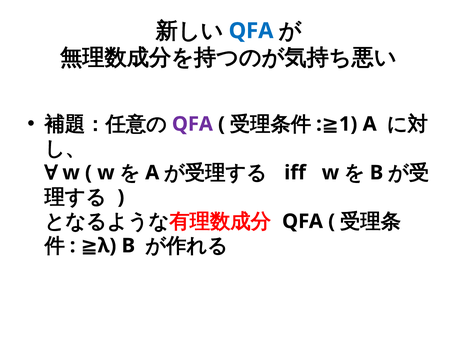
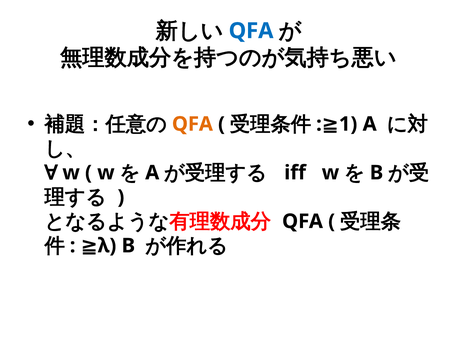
QFA colour: purple -> orange (192, 124)
